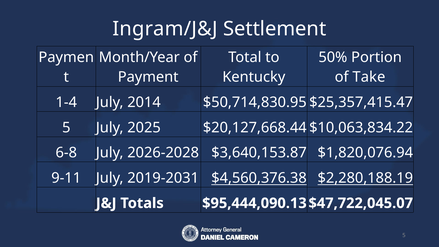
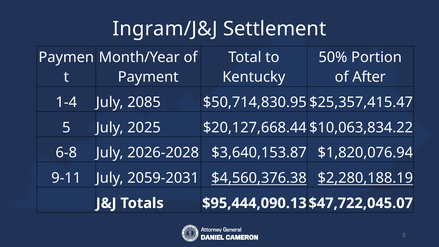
Take: Take -> After (369, 77)
2014: 2014 -> 2085 (144, 102)
2019-2031: 2019-2031 -> 2059-2031 (163, 178)
